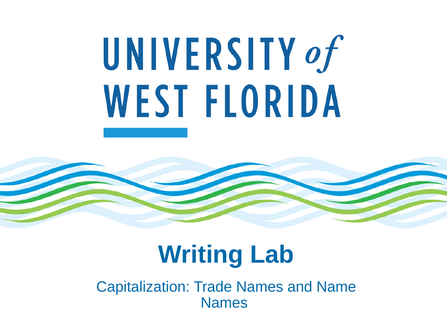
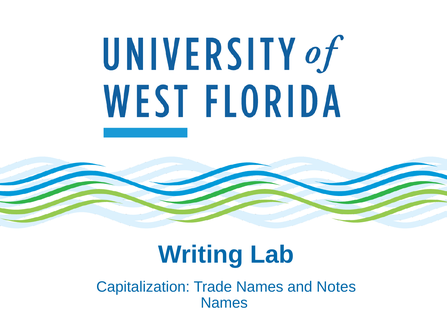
Name: Name -> Notes (336, 286)
